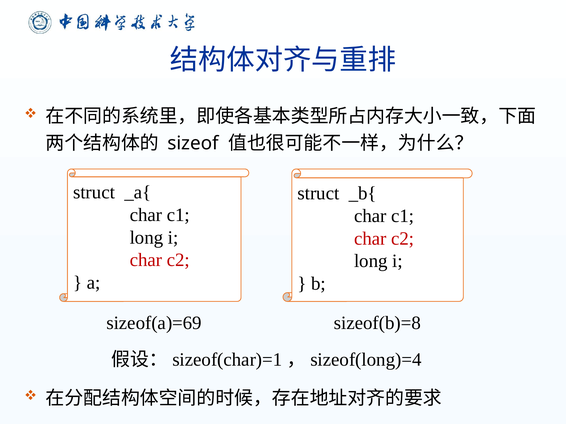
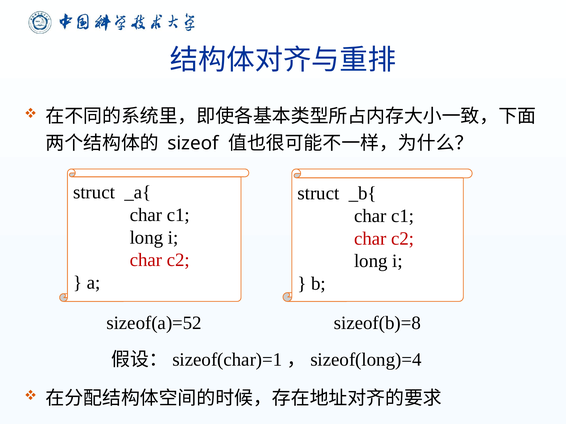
sizeof(a)=69: sizeof(a)=69 -> sizeof(a)=52 (154, 323)
